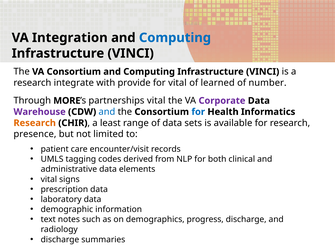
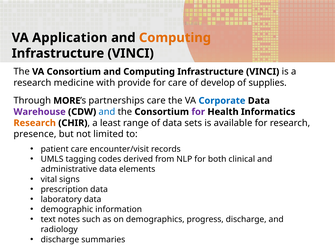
Integration: Integration -> Application (70, 38)
Computing colour: blue -> orange (175, 38)
integrate: integrate -> medicine (74, 83)
for vital: vital -> care (177, 83)
learned: learned -> develop (218, 83)
number: number -> supplies (268, 83)
partnerships vital: vital -> care (156, 101)
Corporate colour: purple -> blue (222, 101)
for colour: blue -> purple (198, 112)
